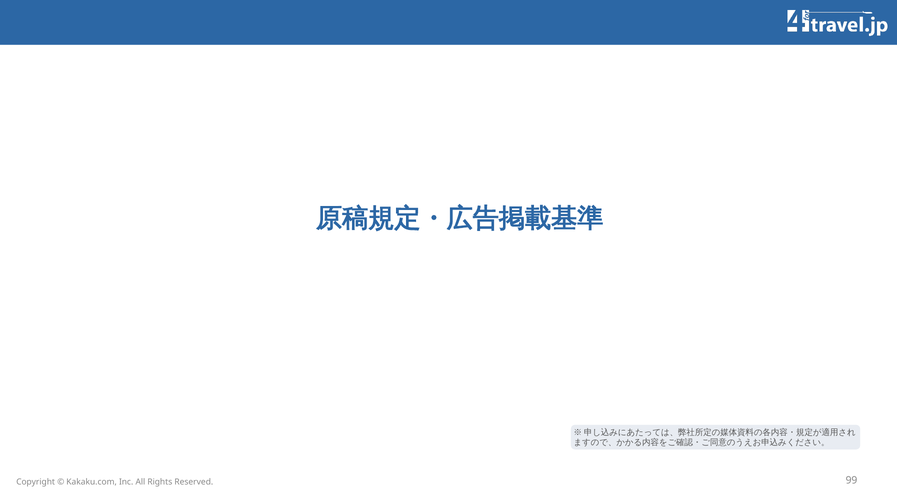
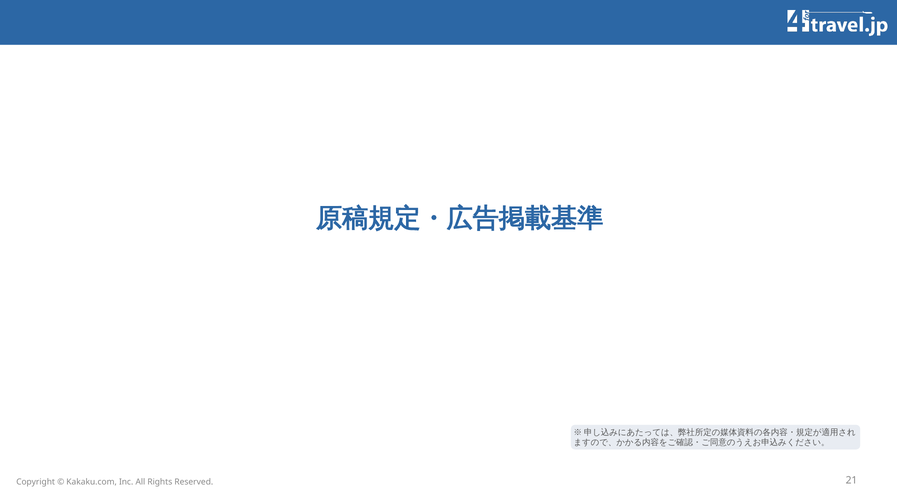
99: 99 -> 21 (852, 481)
